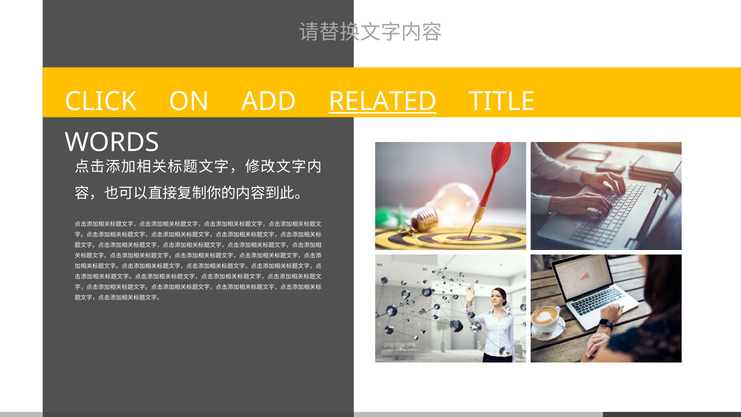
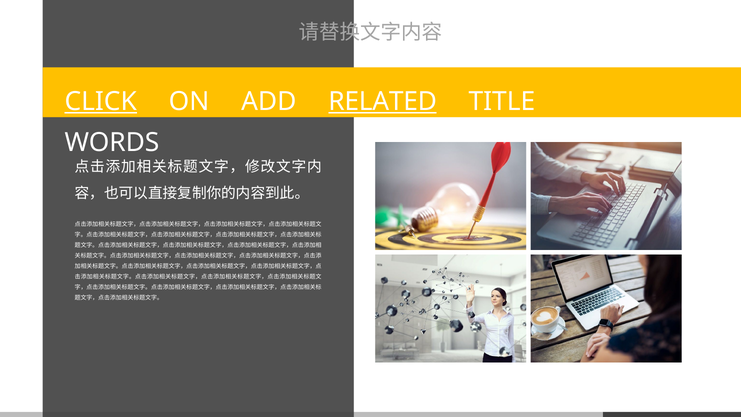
CLICK underline: none -> present (101, 101)
